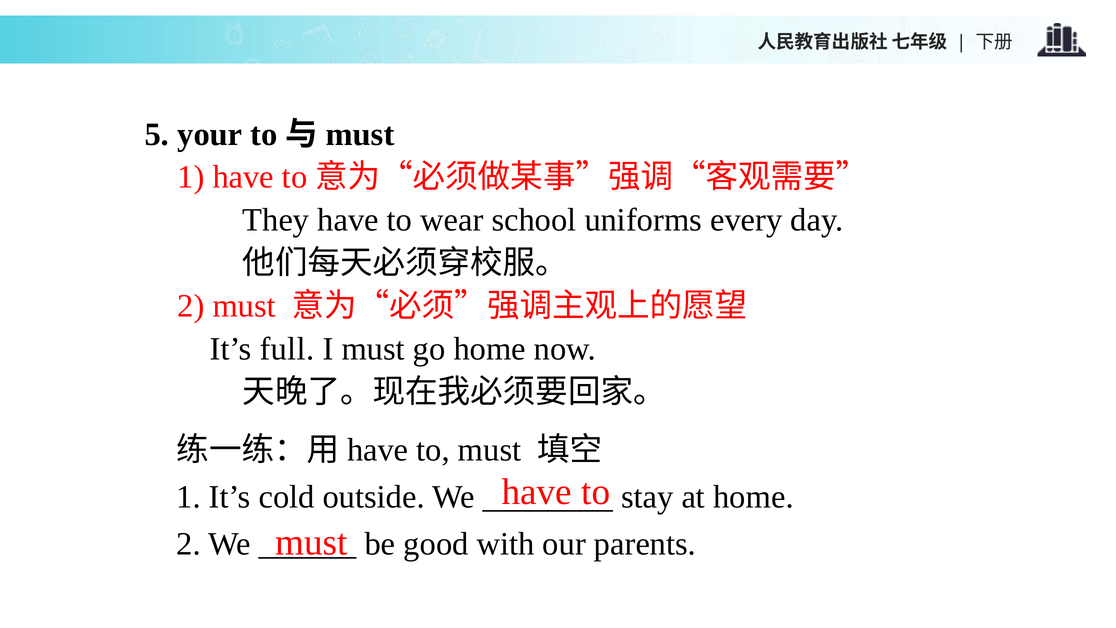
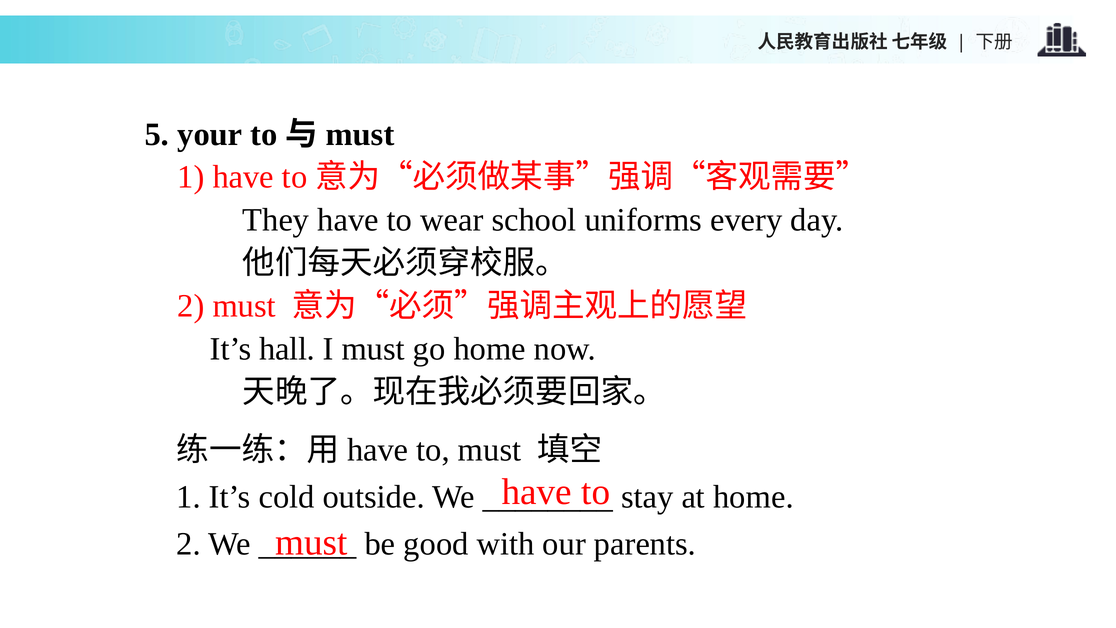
full: full -> hall (287, 349)
